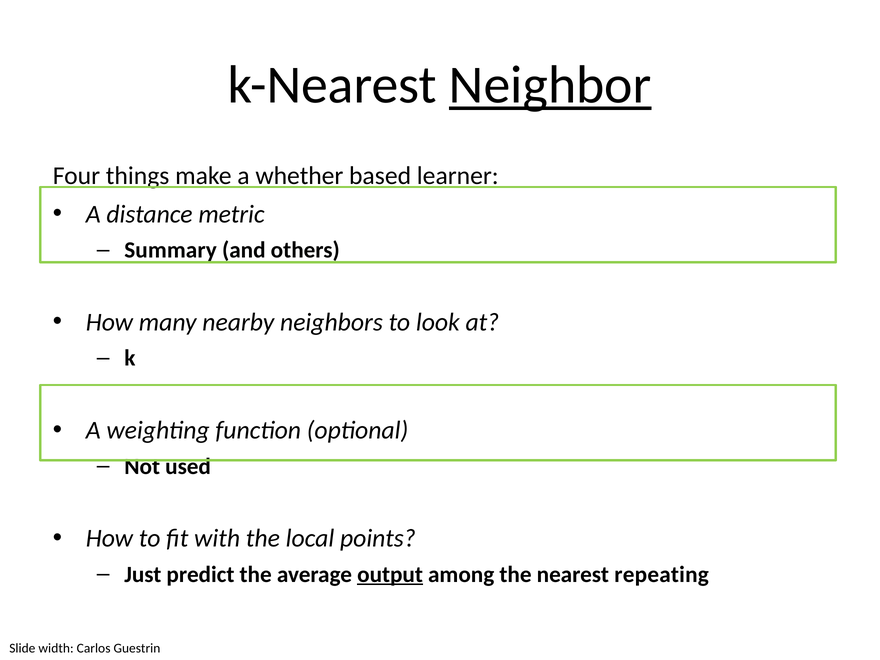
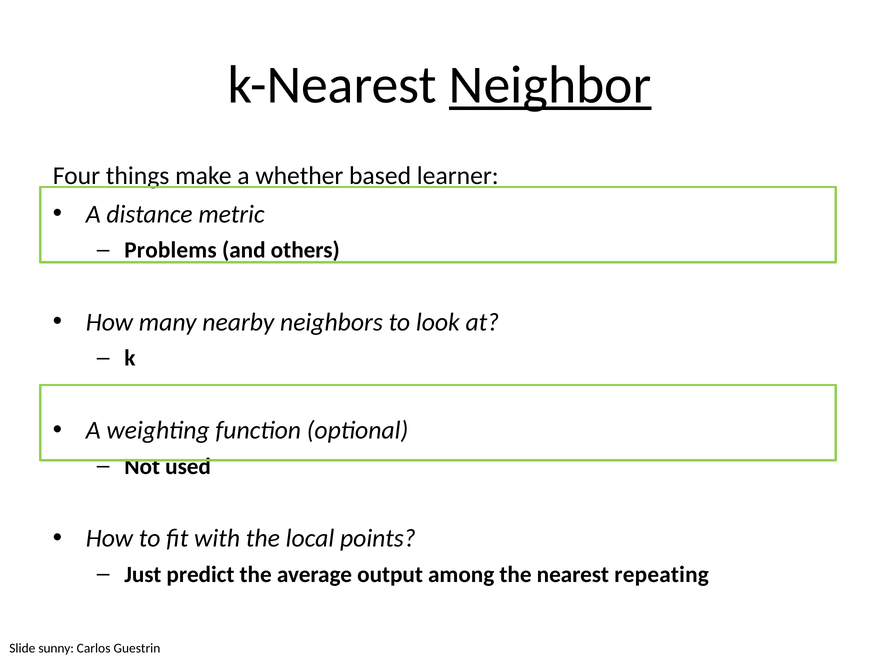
Summary: Summary -> Problems (170, 250)
output underline: present -> none (390, 574)
width: width -> sunny (56, 648)
